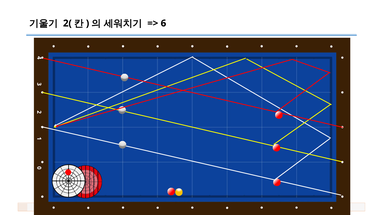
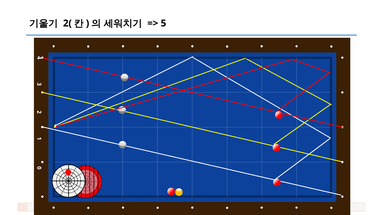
6: 6 -> 5 (163, 23)
